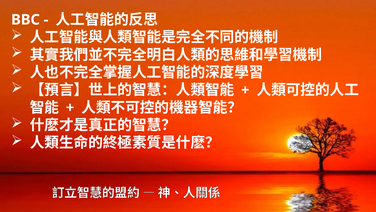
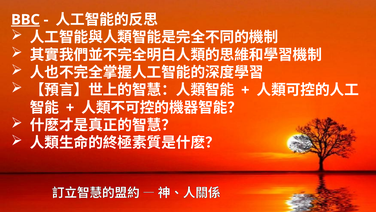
BBC underline: none -> present (25, 20)
